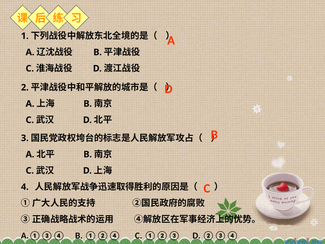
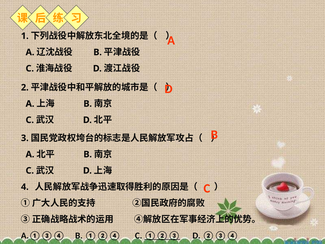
①②③ underline: none -> present (162, 235)
